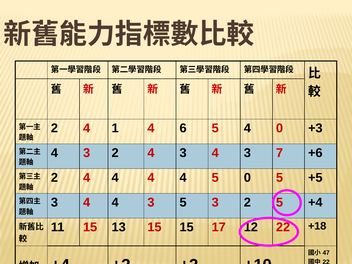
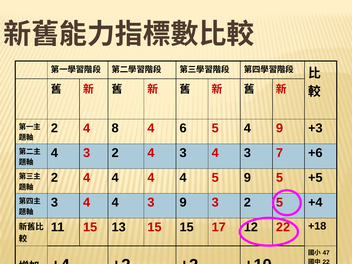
1: 1 -> 8 (115, 128)
4 0: 0 -> 9 (279, 128)
5 0: 0 -> 9 (247, 178)
3 5: 5 -> 9 (183, 202)
